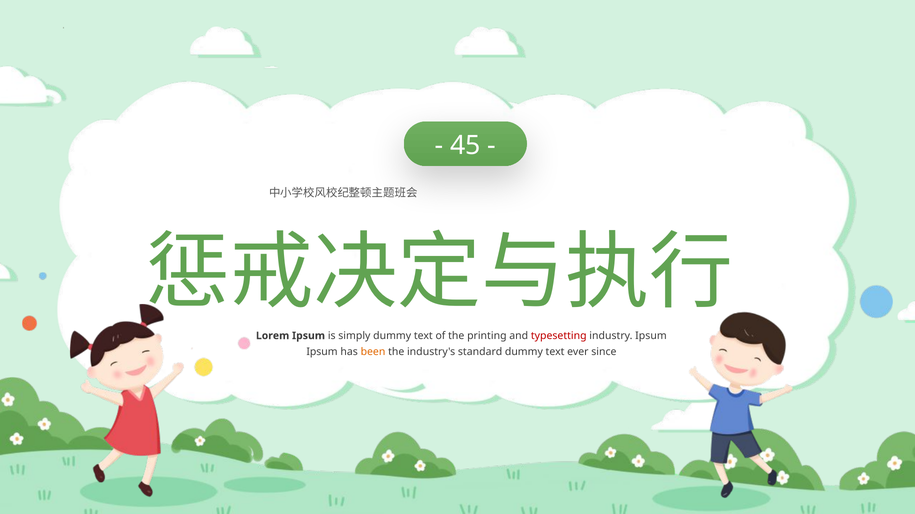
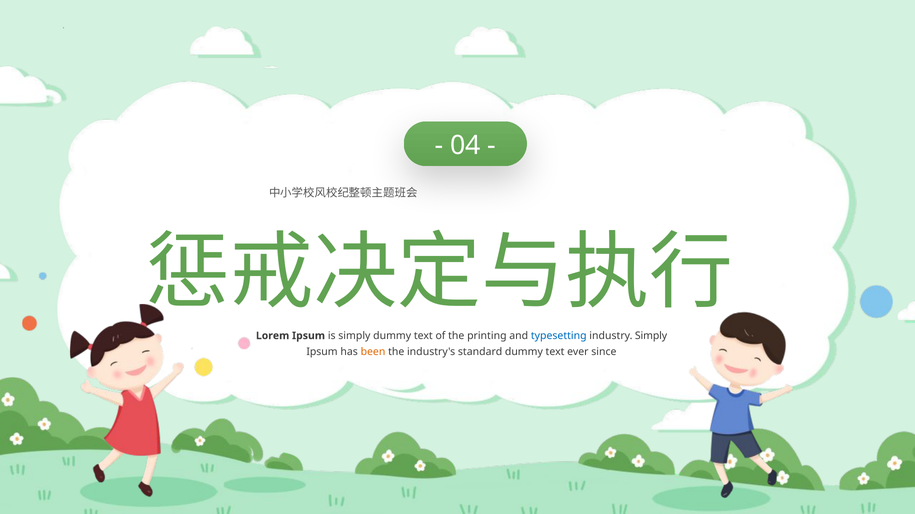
45: 45 -> 04 (465, 146)
typesetting colour: red -> blue (559, 336)
industry Ipsum: Ipsum -> Simply (651, 336)
